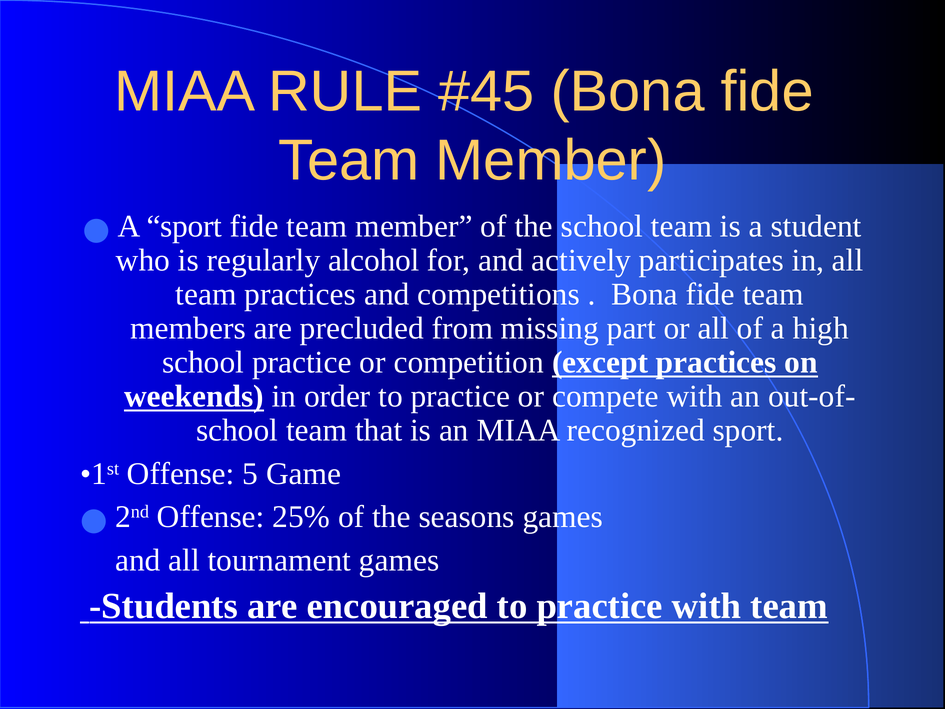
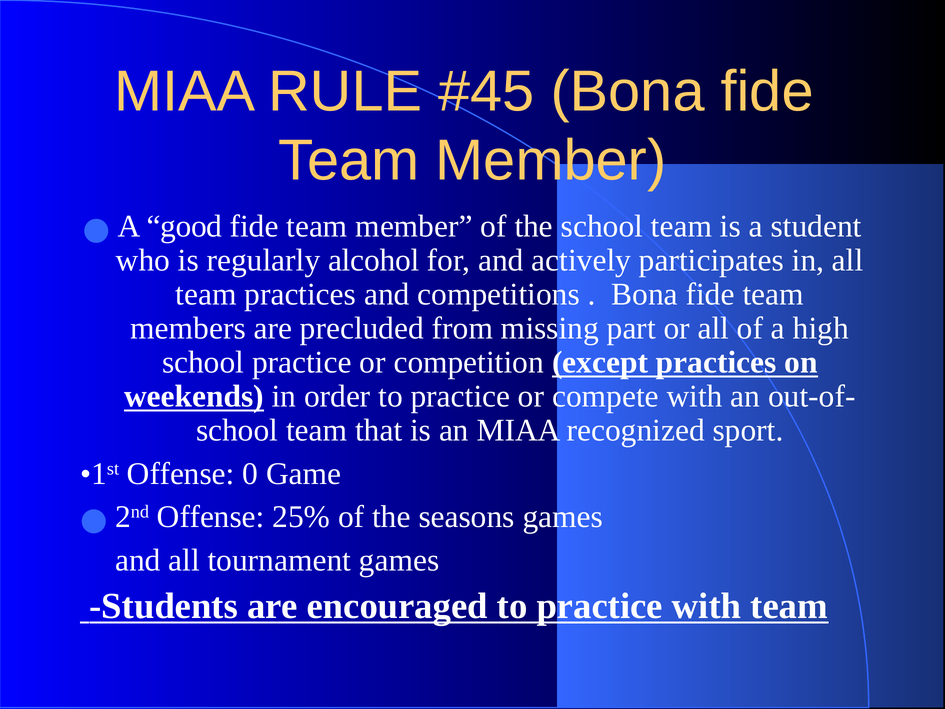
A sport: sport -> good (184, 226)
5: 5 -> 0 (250, 474)
